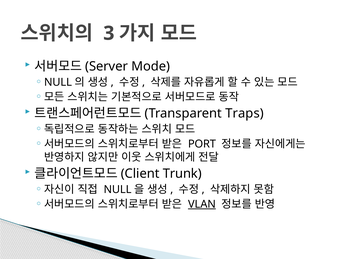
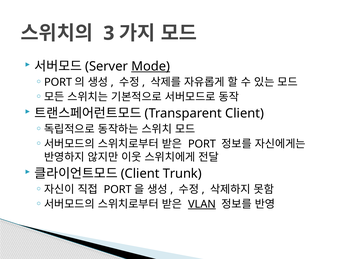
Mode underline: none -> present (151, 66)
NULL: NULL -> PORT (58, 82)
Traps: Traps -> Client (245, 113)
NULL: NULL -> PORT (118, 189)
